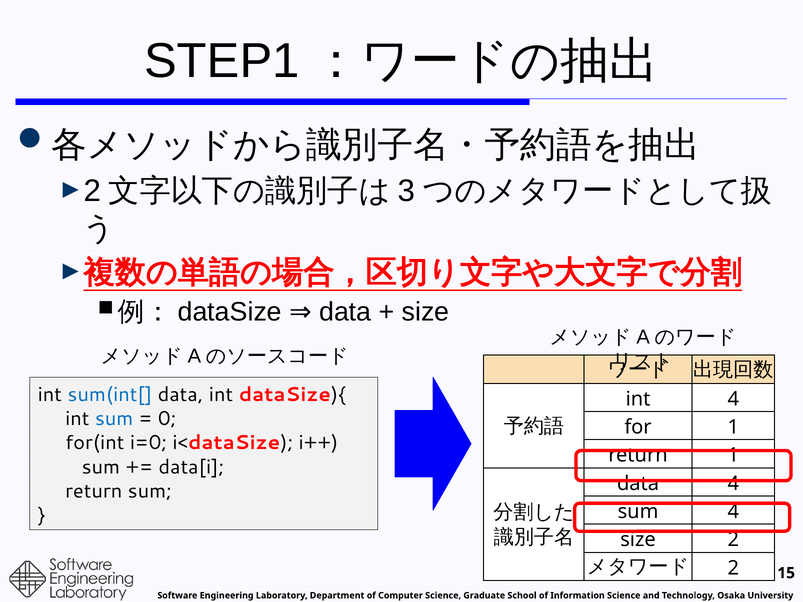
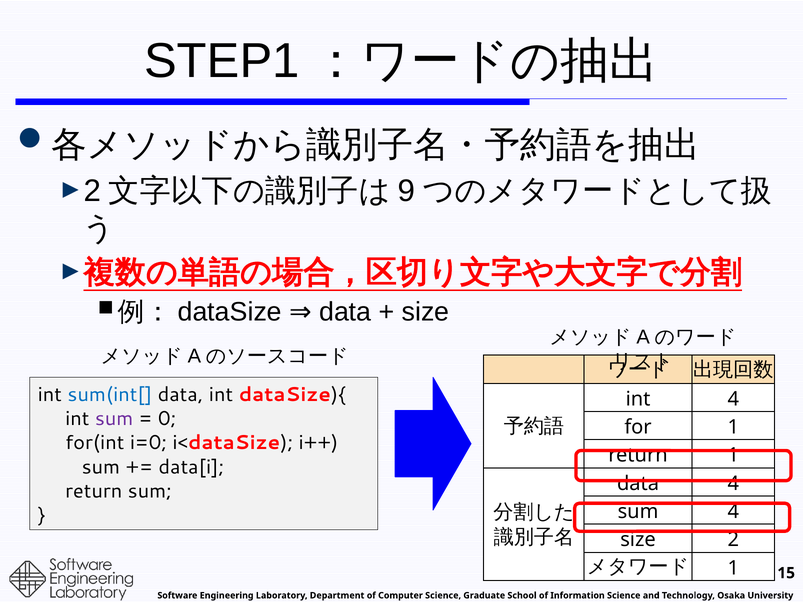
3: 3 -> 9 (407, 191)
sum colour: blue -> purple (114, 419)
2: 2 -> 1 (733, 568)
